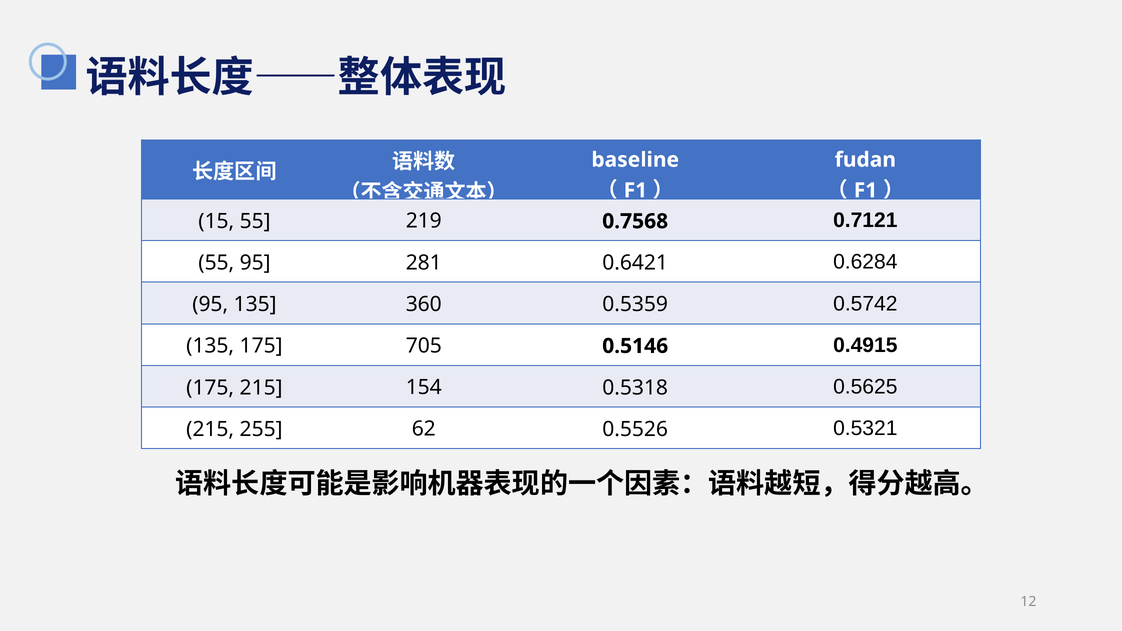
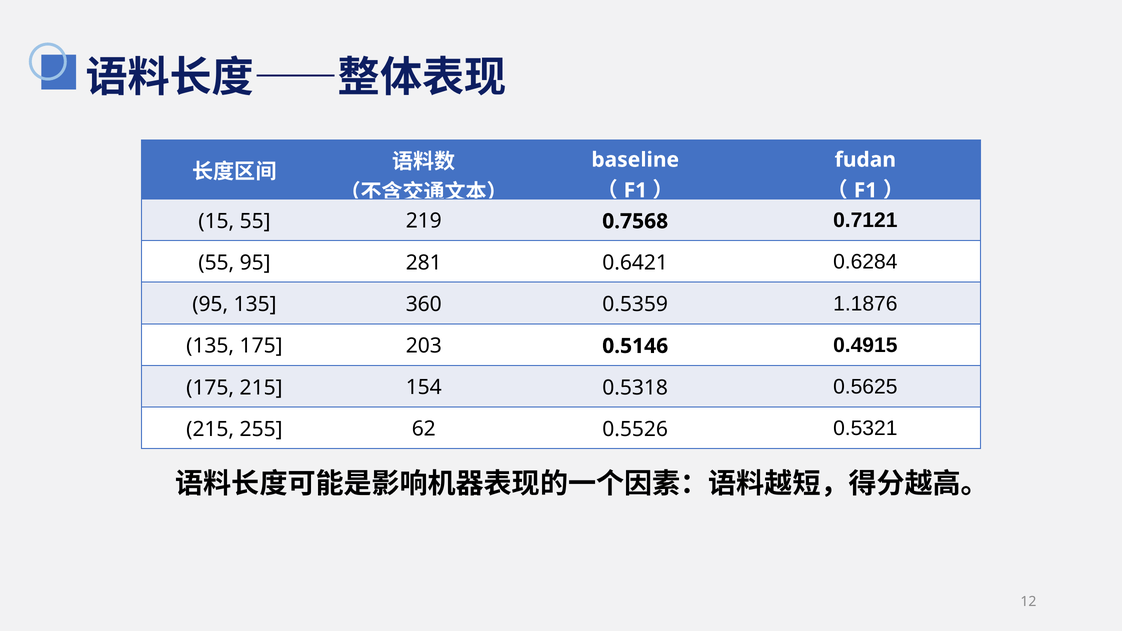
0.5742: 0.5742 -> 1.1876 (865, 304)
705: 705 -> 203 (424, 346)
